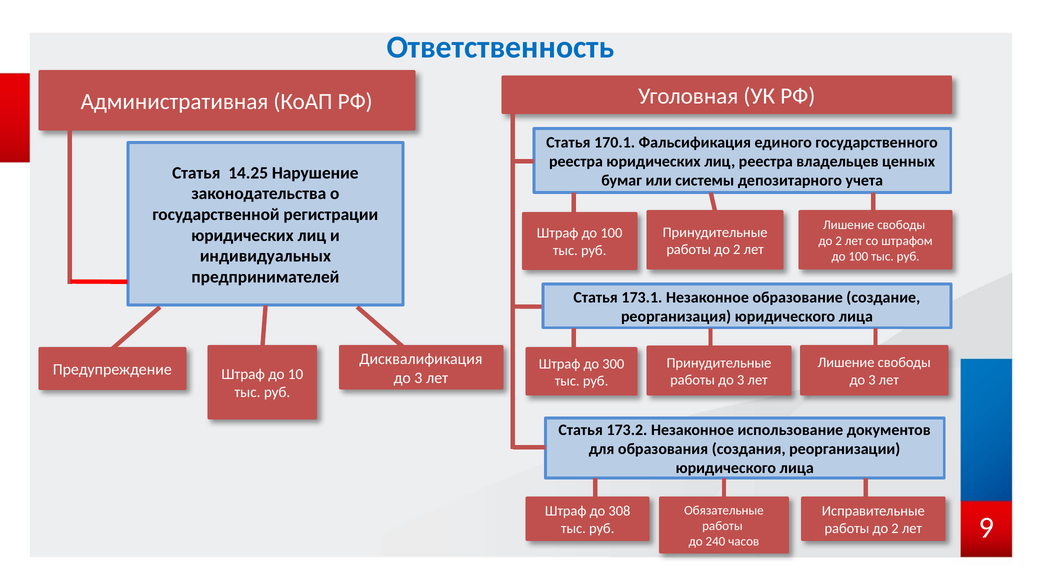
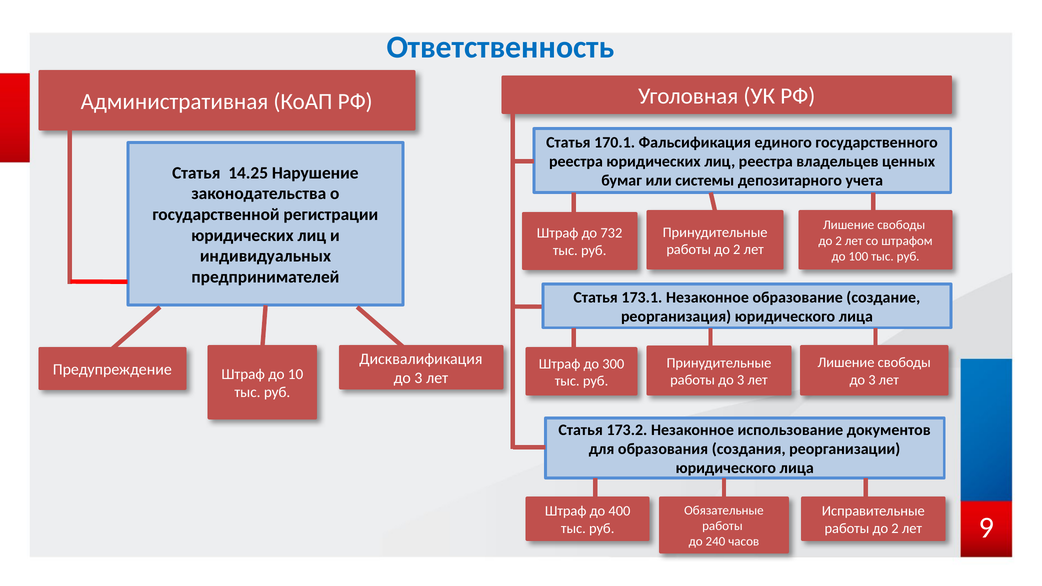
Штраф до 100: 100 -> 732 (611, 233)
308: 308 -> 400 (619, 511)
